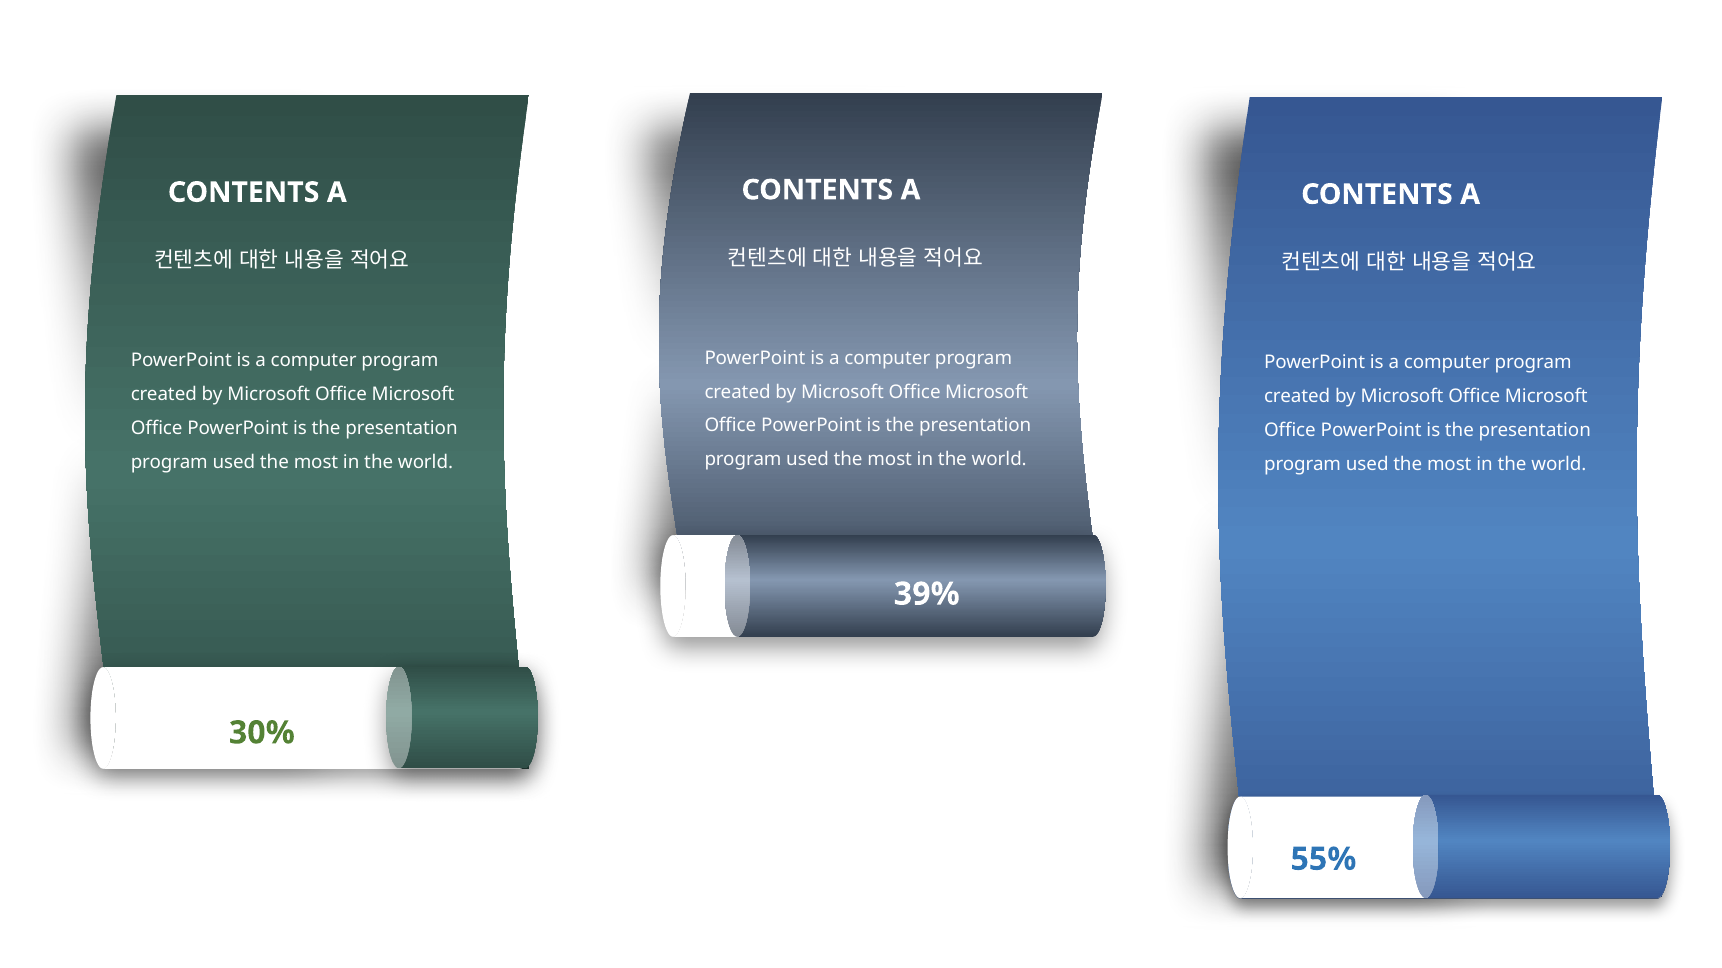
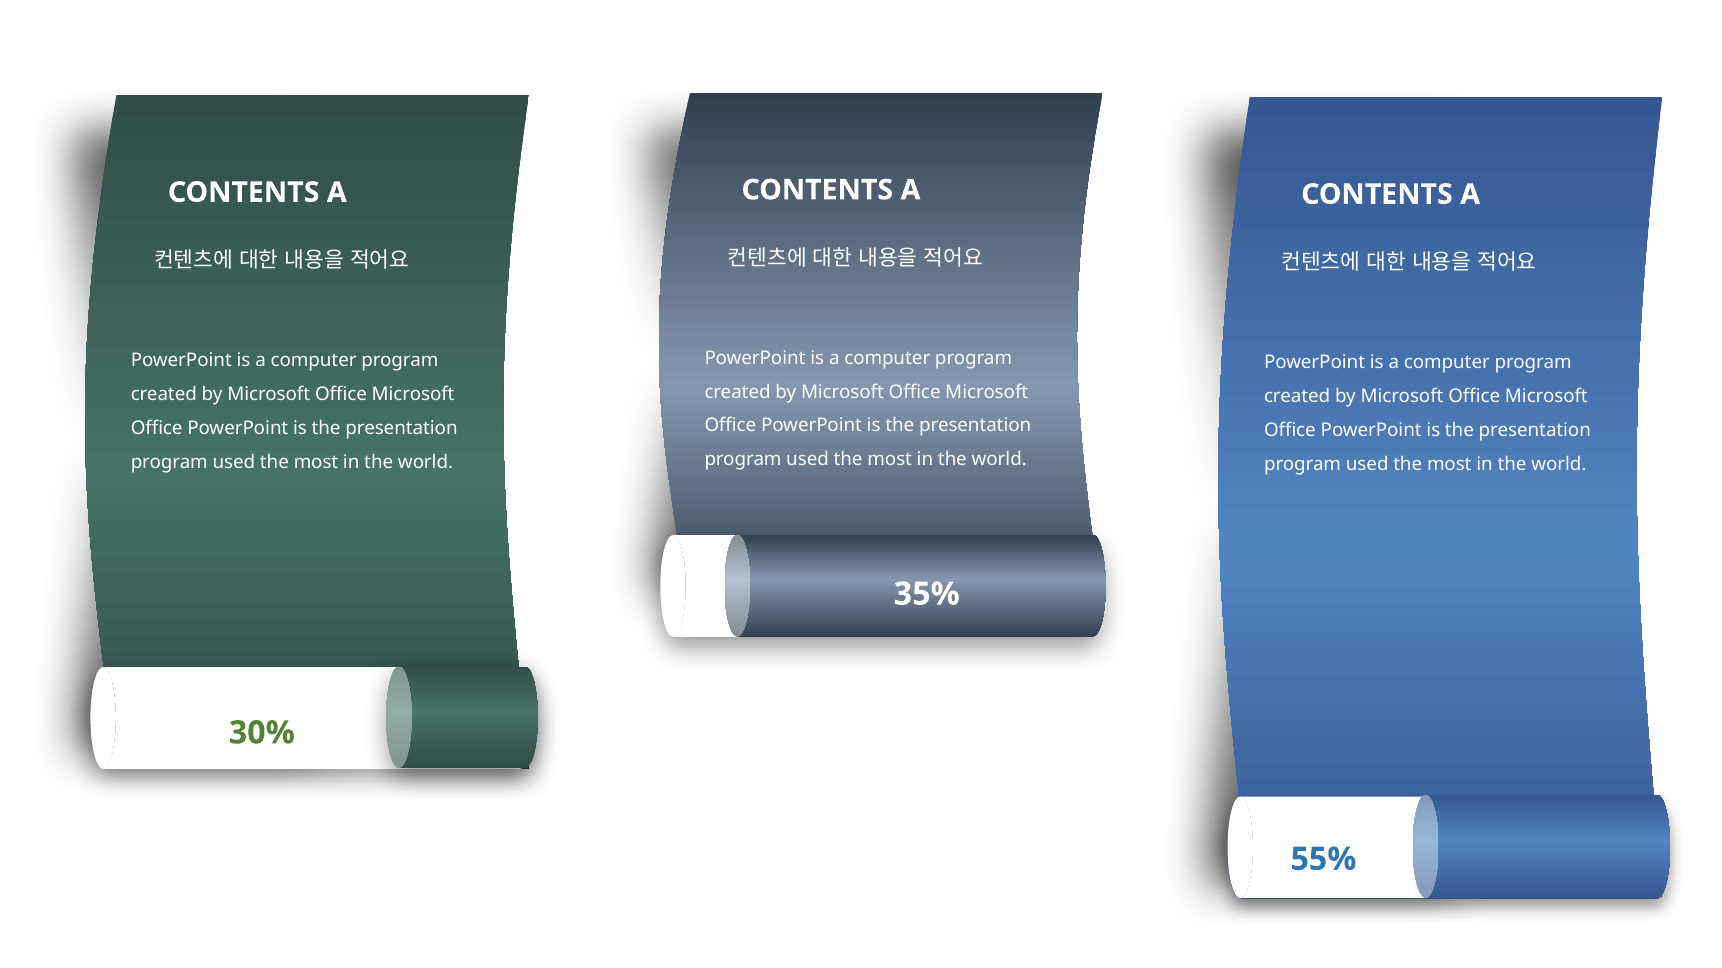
39%: 39% -> 35% (927, 594)
